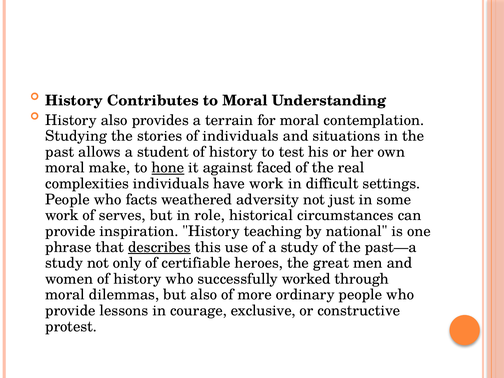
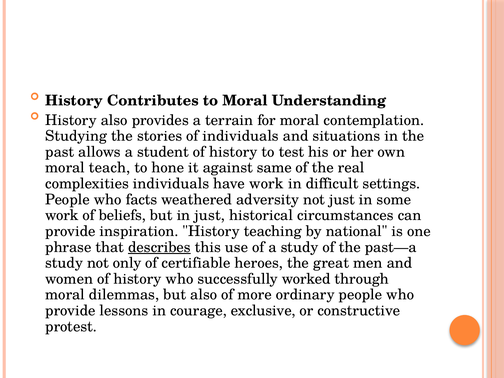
make: make -> teach (110, 168)
hone underline: present -> none (168, 168)
faced: faced -> same (274, 168)
serves: serves -> beliefs (122, 215)
in role: role -> just (210, 215)
